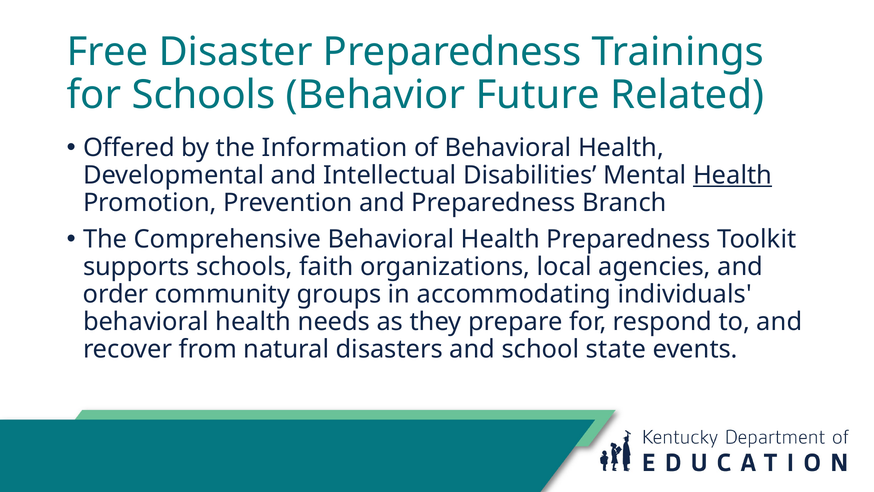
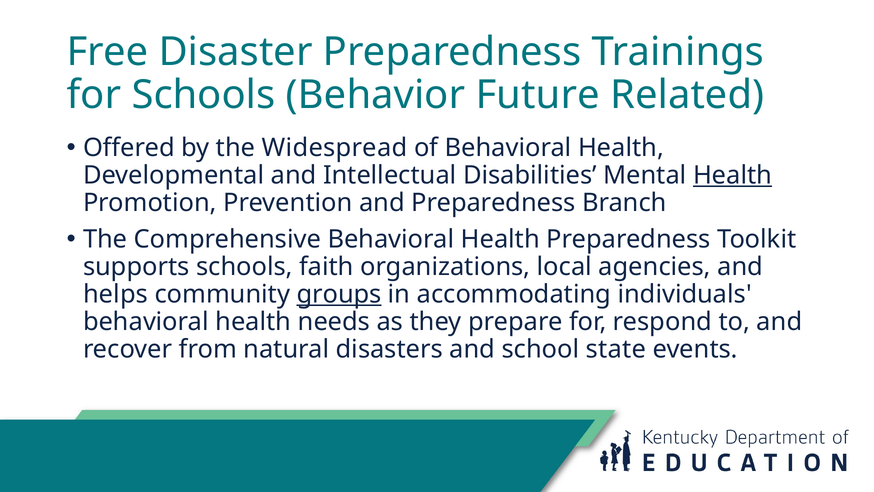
Information: Information -> Widespread (335, 148)
order: order -> helps (116, 294)
groups underline: none -> present (339, 294)
